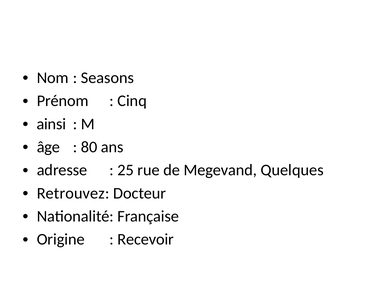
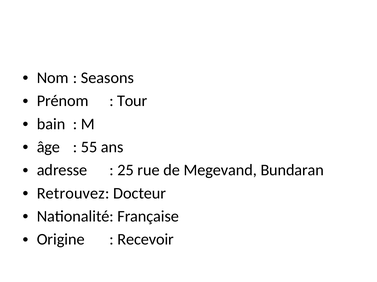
Cinq: Cinq -> Tour (132, 101)
ainsi: ainsi -> bain (51, 124)
80: 80 -> 55 (89, 147)
Quelques: Quelques -> Bundaran (292, 171)
